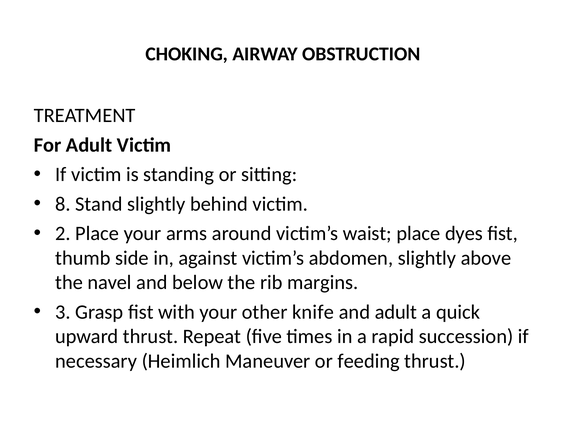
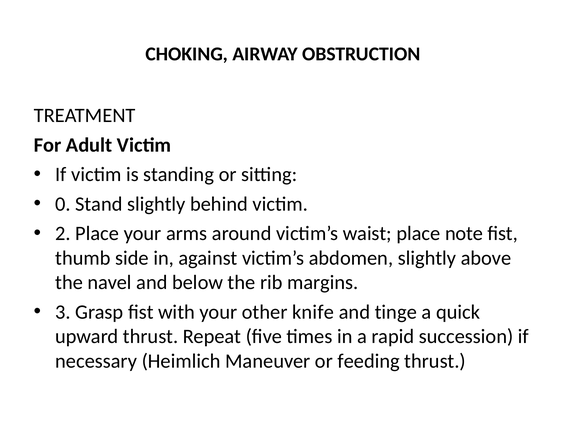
8: 8 -> 0 (63, 204)
dyes: dyes -> note (464, 234)
and adult: adult -> tinge (396, 312)
